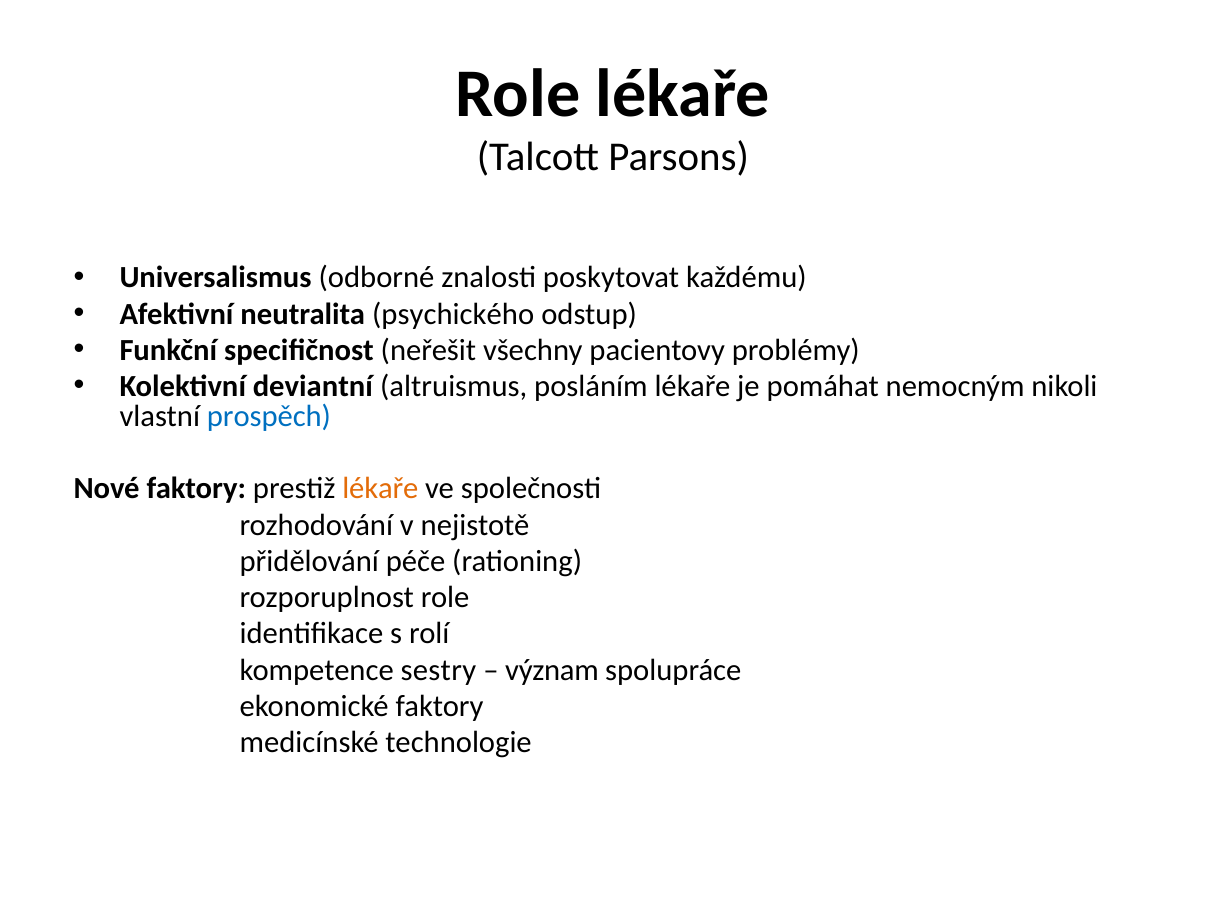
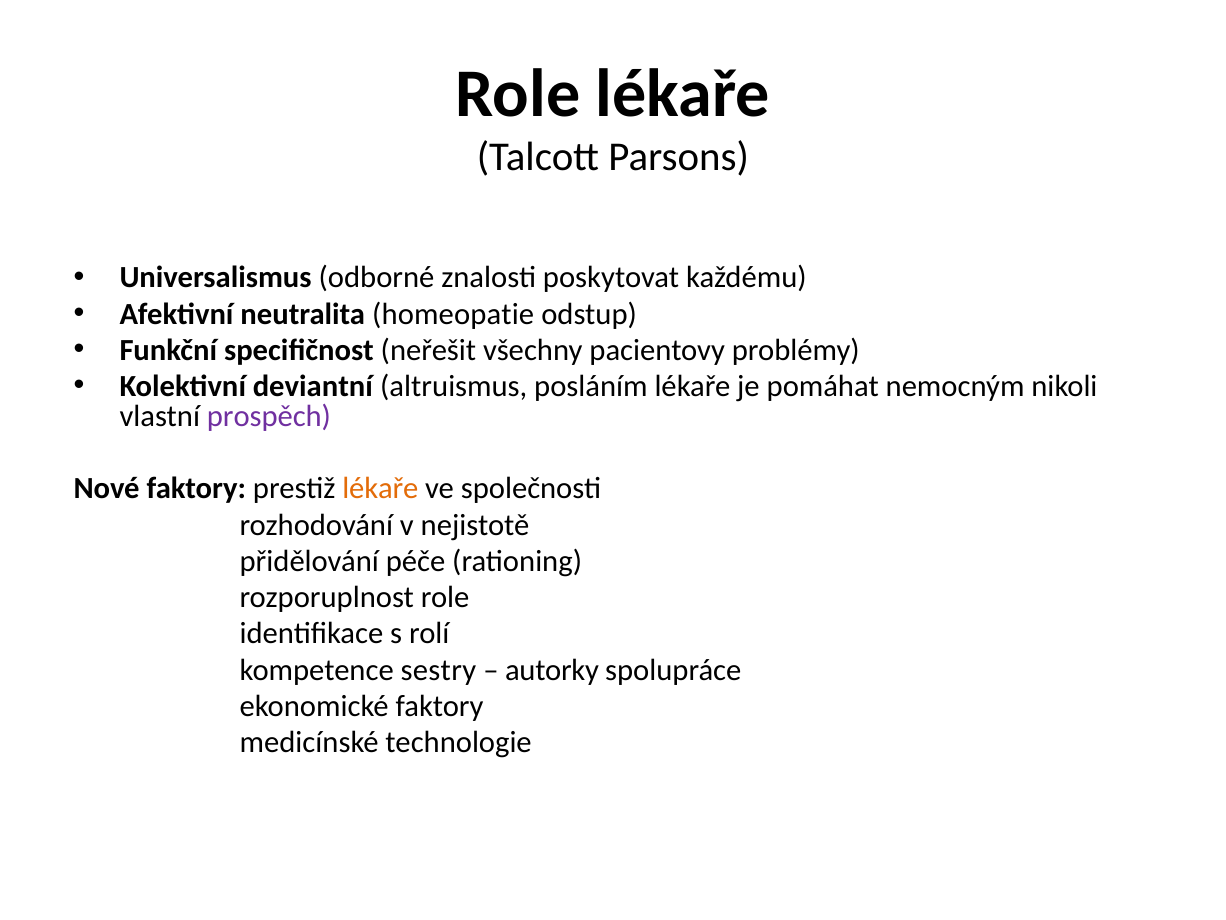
psychického: psychického -> homeopatie (453, 314)
prospěch colour: blue -> purple (269, 416)
význam: význam -> autorky (552, 670)
